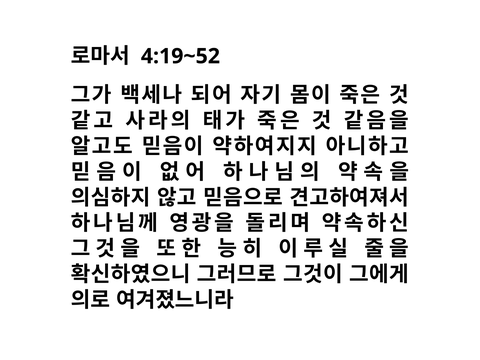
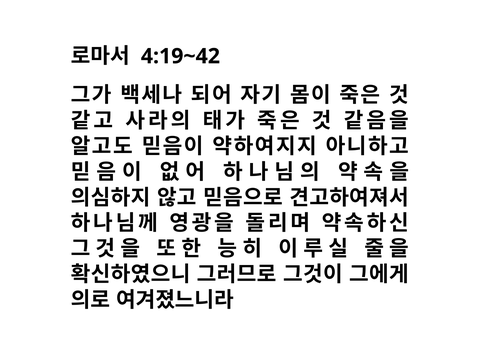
4:19~52: 4:19~52 -> 4:19~42 (180, 56)
